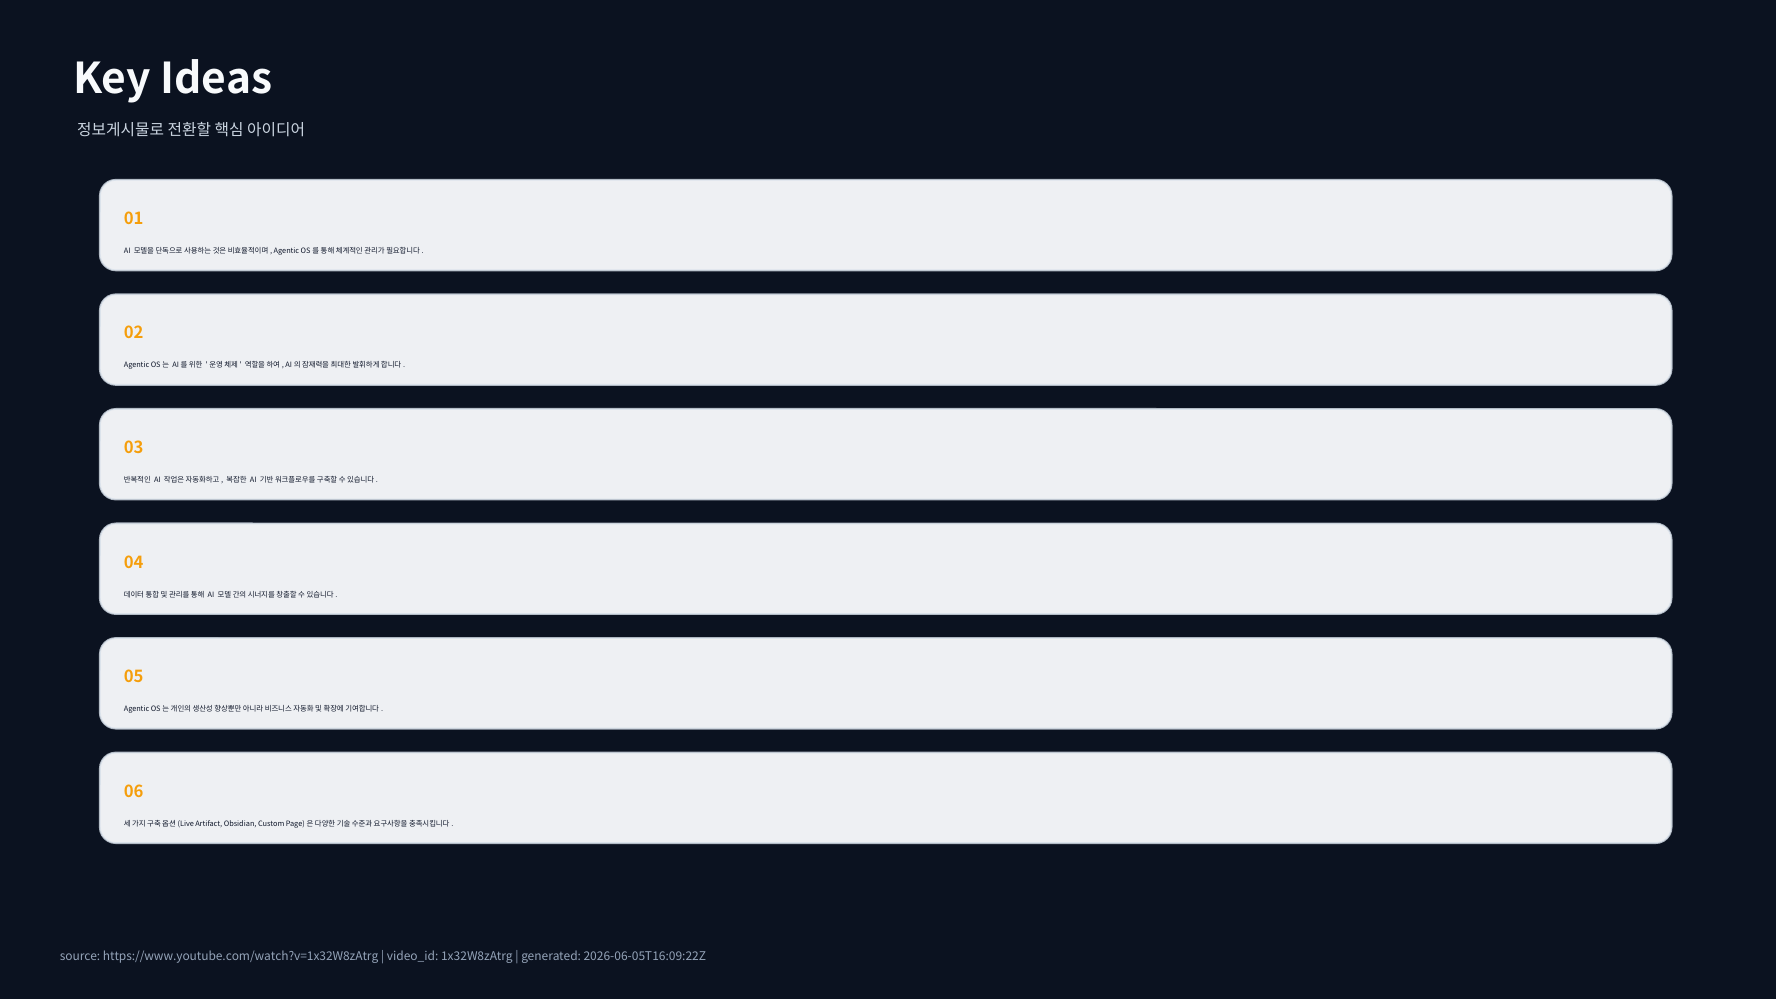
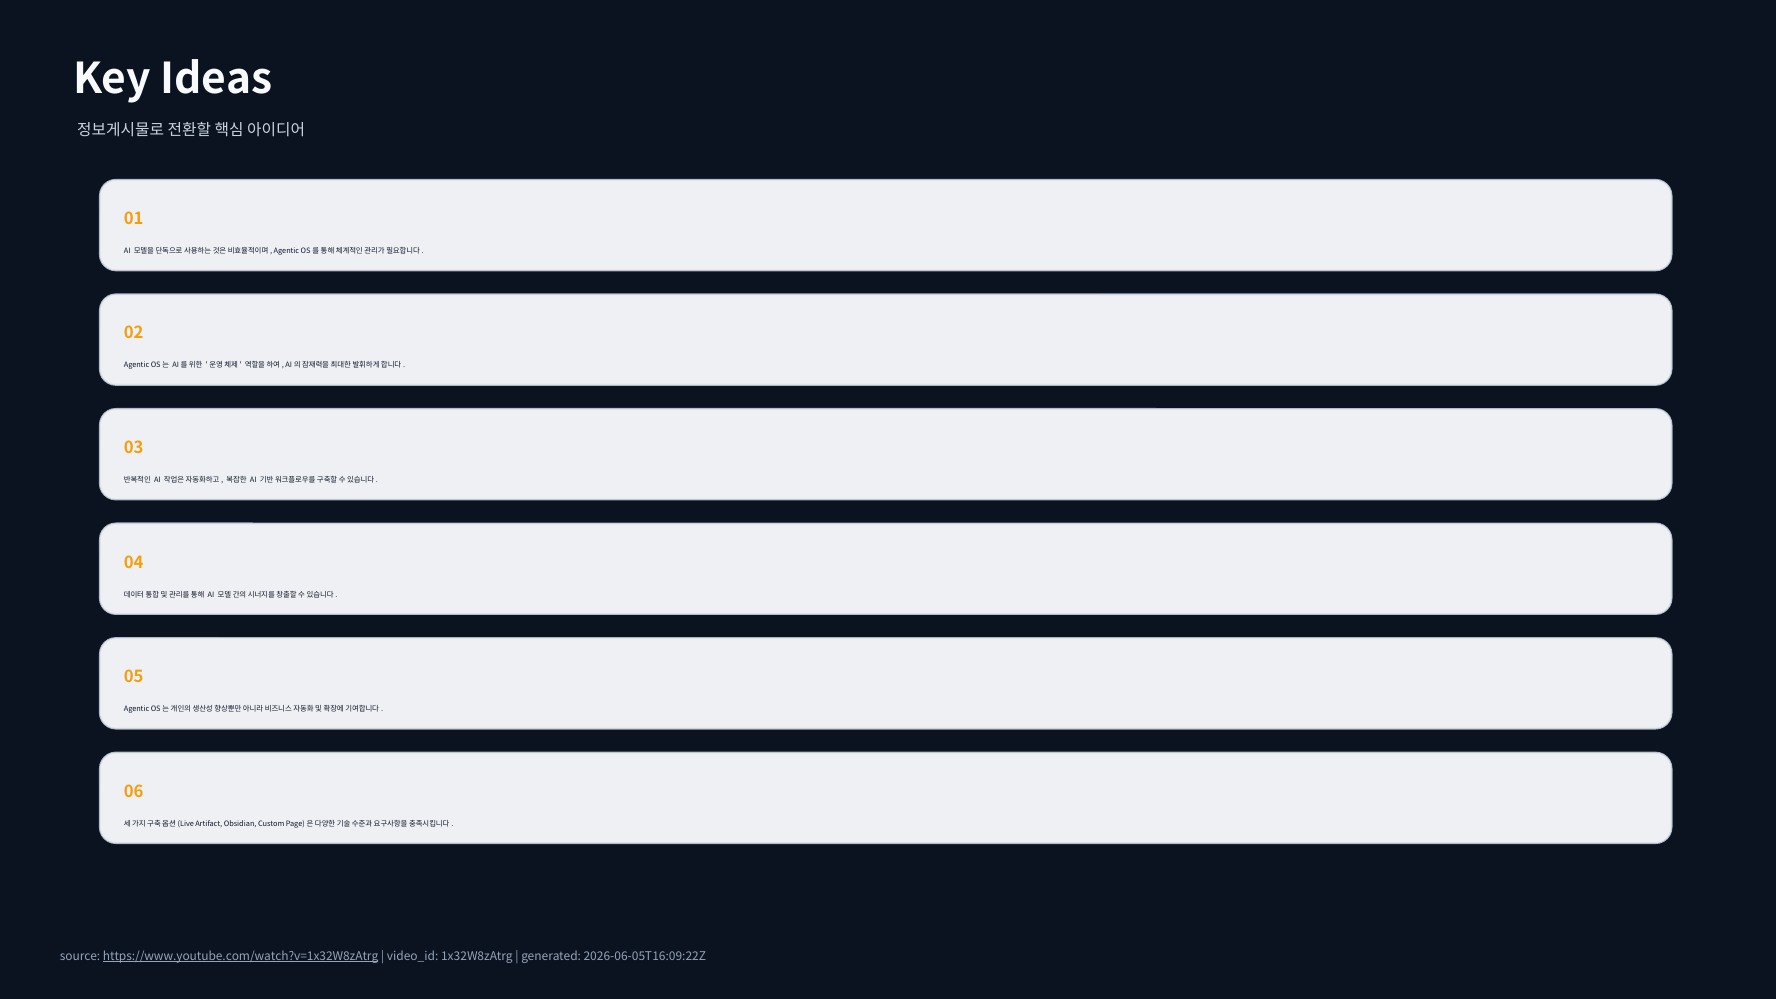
https://www.youtube.com/watch?v=1x32W8zAtrg underline: none -> present (241, 957)
